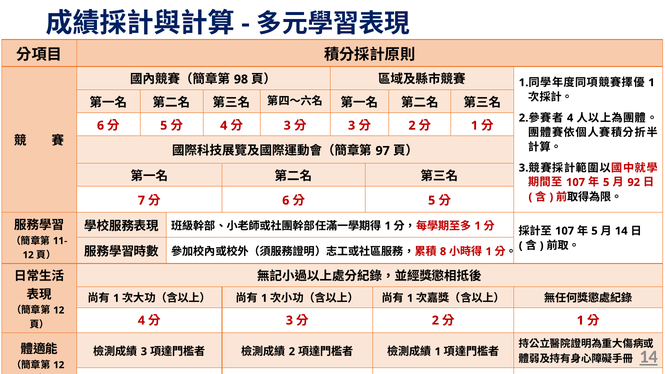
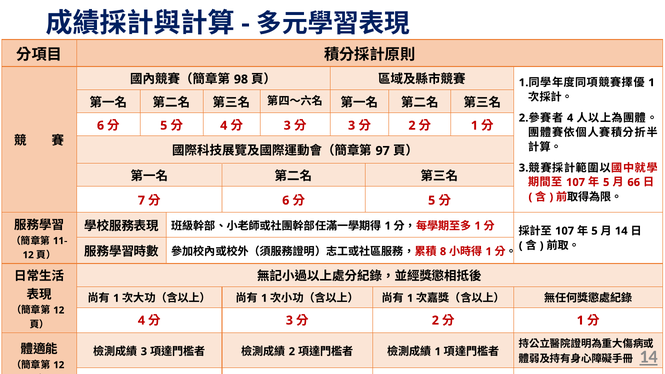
92: 92 -> 66 (634, 182)
